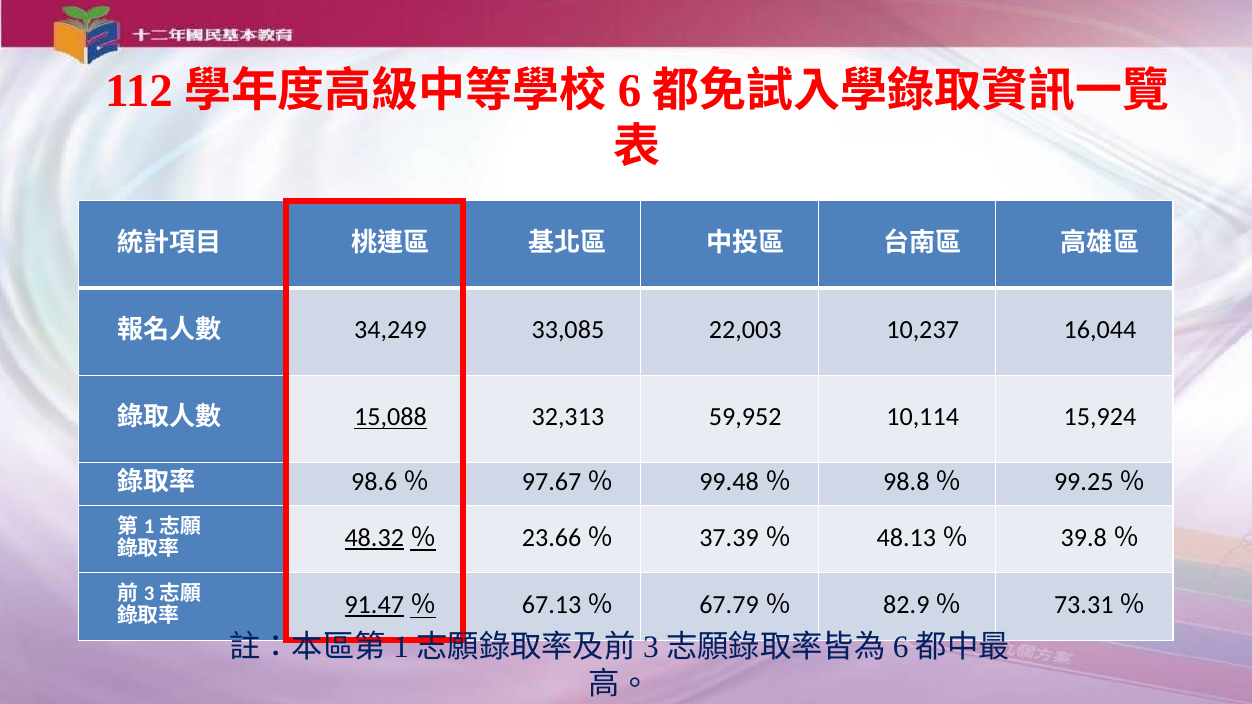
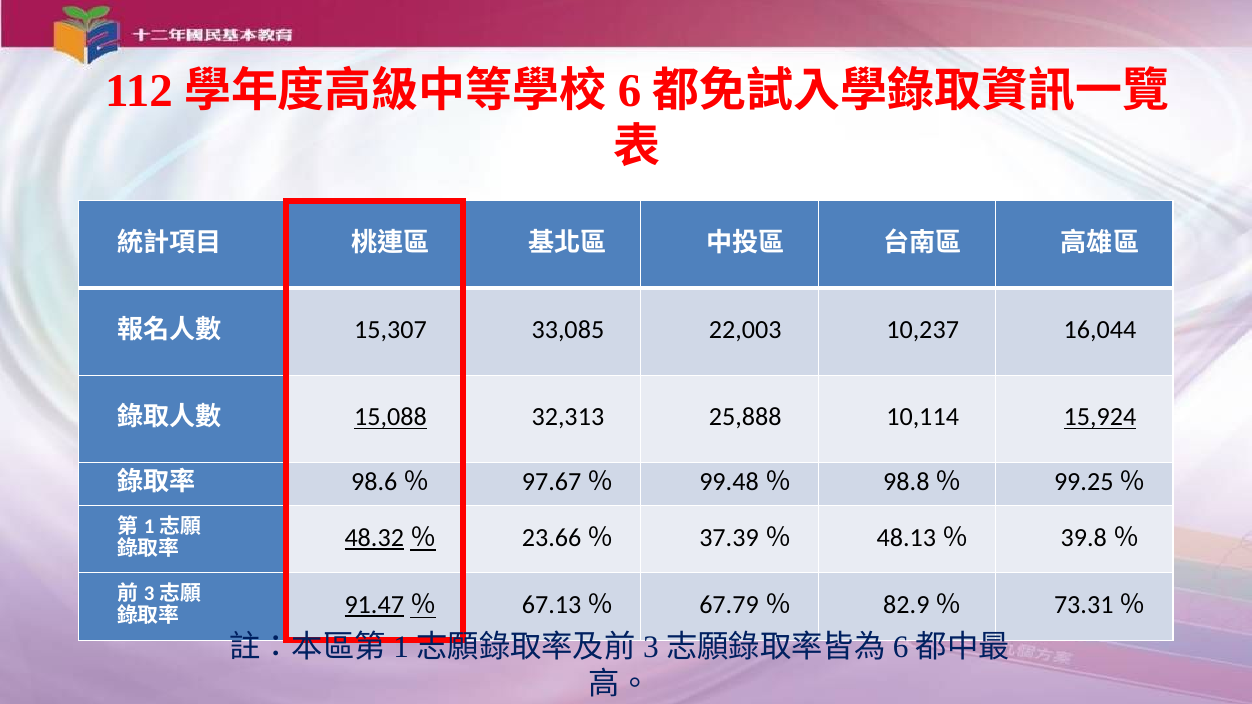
34,249: 34,249 -> 15,307 (391, 330)
59,952: 59,952 -> 25,888 (745, 417)
15,924 underline: none -> present (1100, 417)
